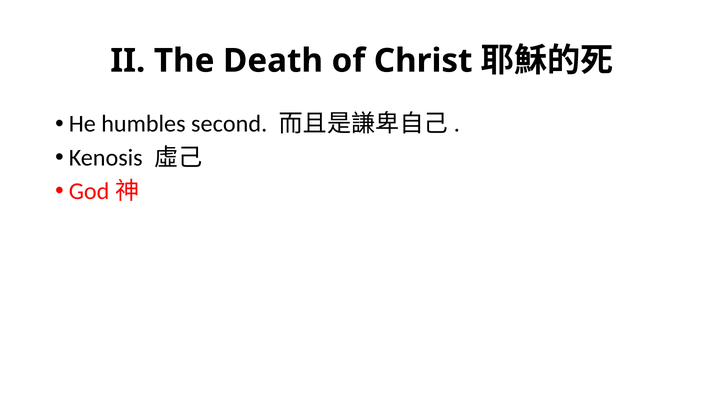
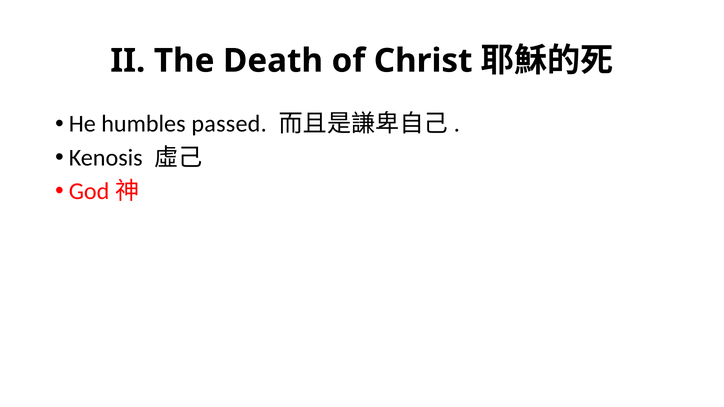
second: second -> passed (229, 124)
